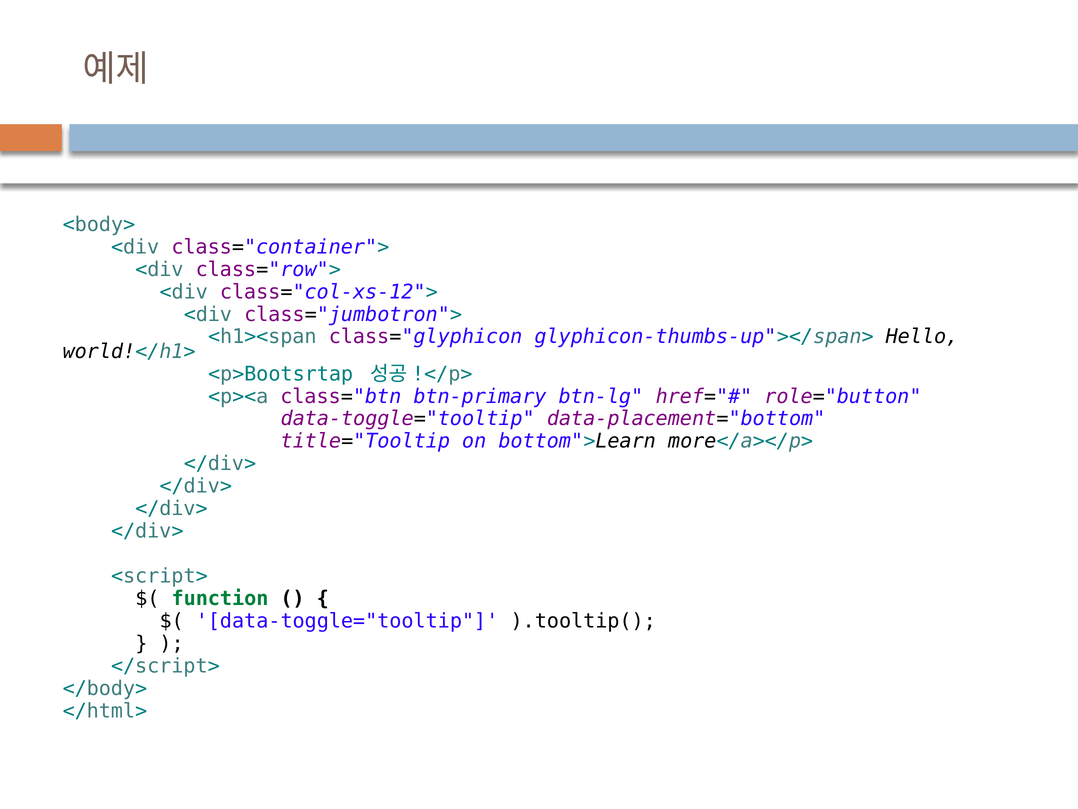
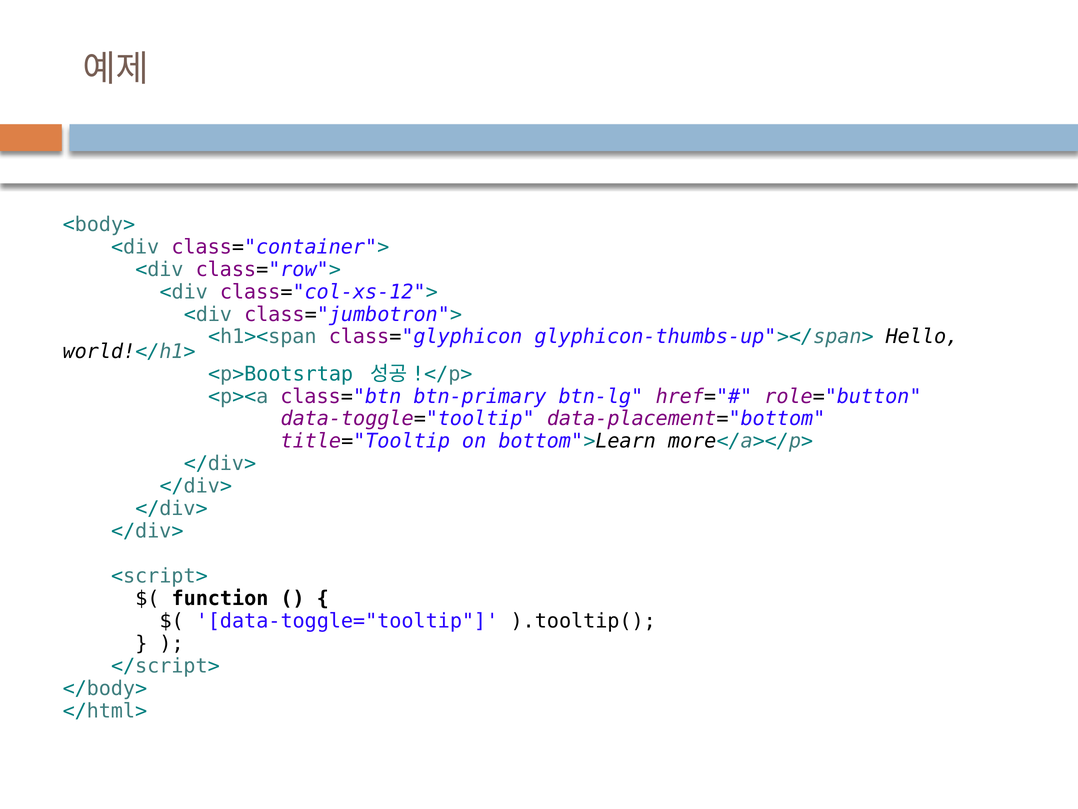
function colour: green -> black (220, 598)
